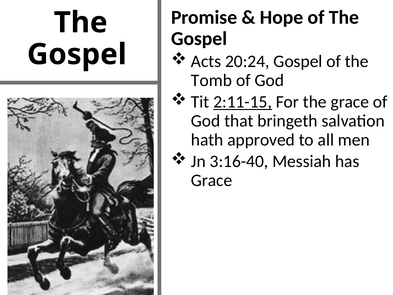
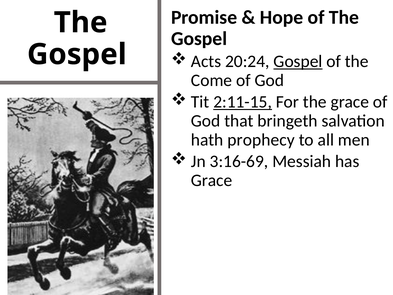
Gospel underline: none -> present (298, 61)
Tomb: Tomb -> Come (212, 80)
approved: approved -> prophecy (261, 140)
3:16-40: 3:16-40 -> 3:16-69 (239, 161)
